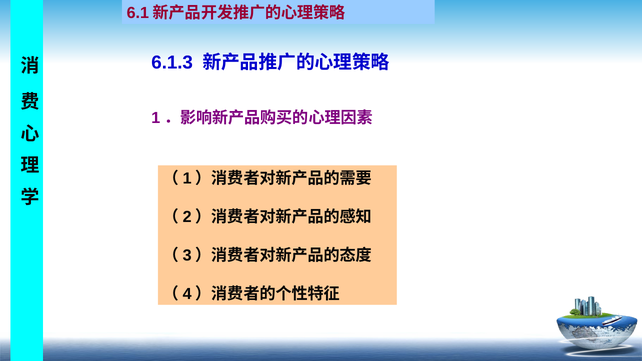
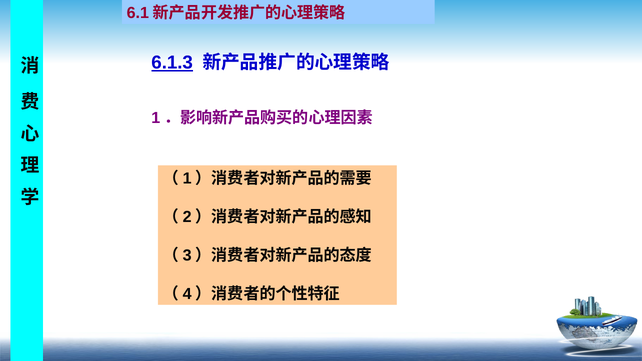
6.1.3 underline: none -> present (172, 63)
